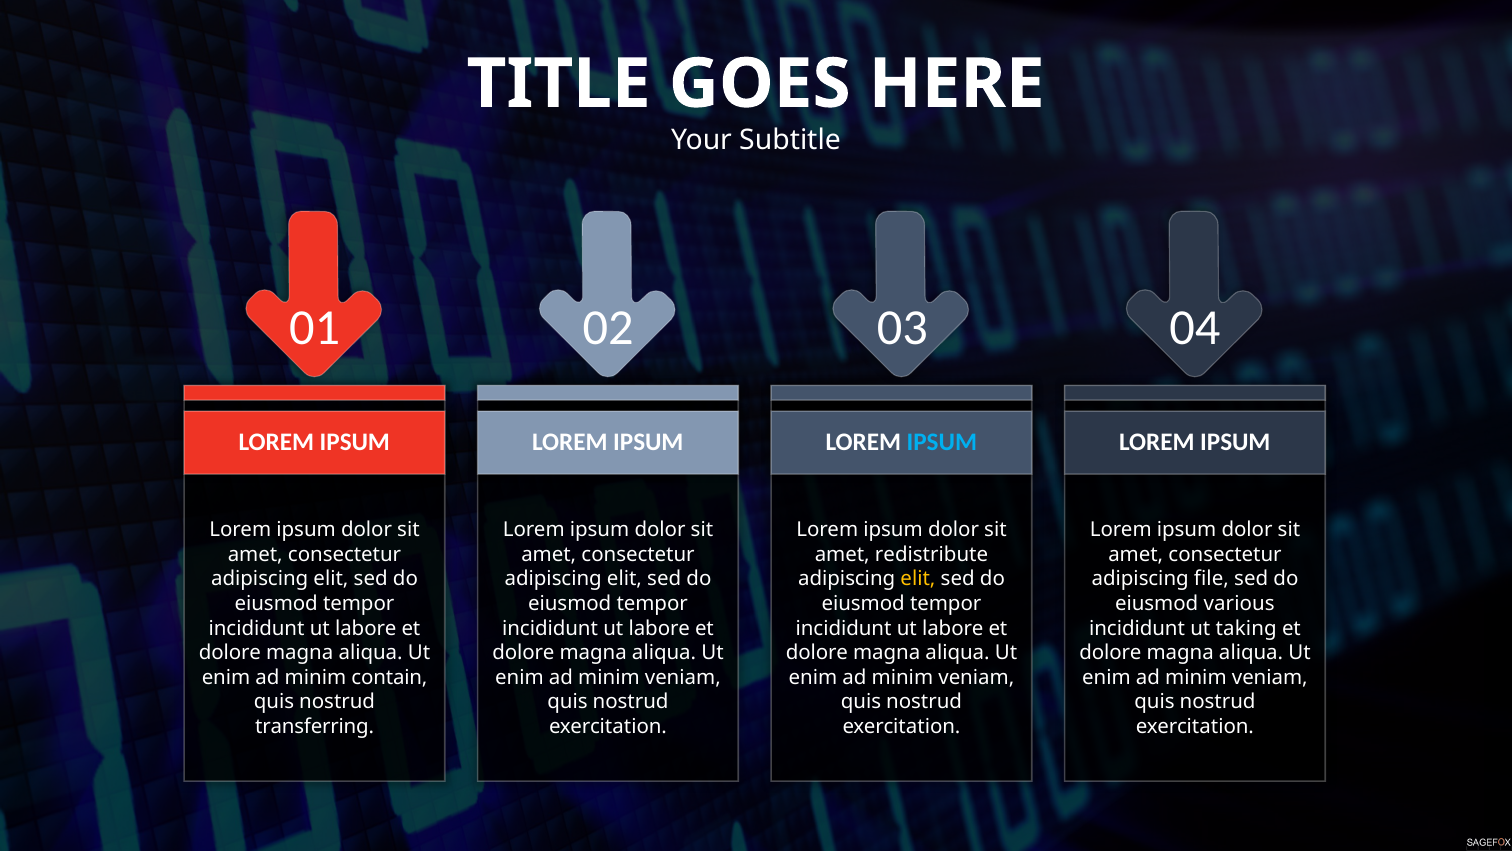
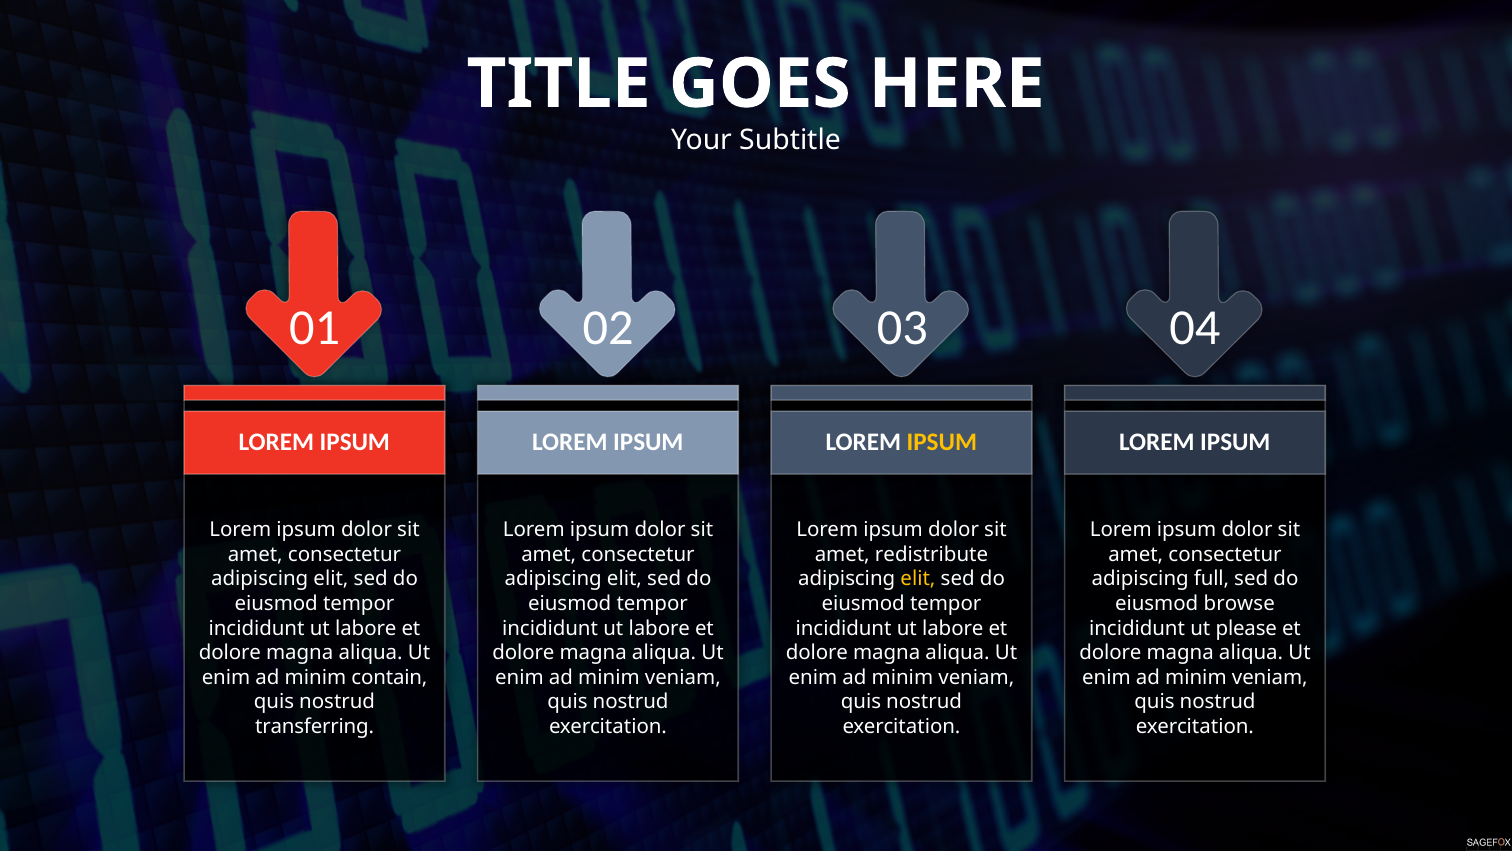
IPSUM colour: light blue -> yellow (942, 442)
file: file -> full (1212, 579)
various: various -> browse (1239, 603)
taking: taking -> please (1246, 628)
